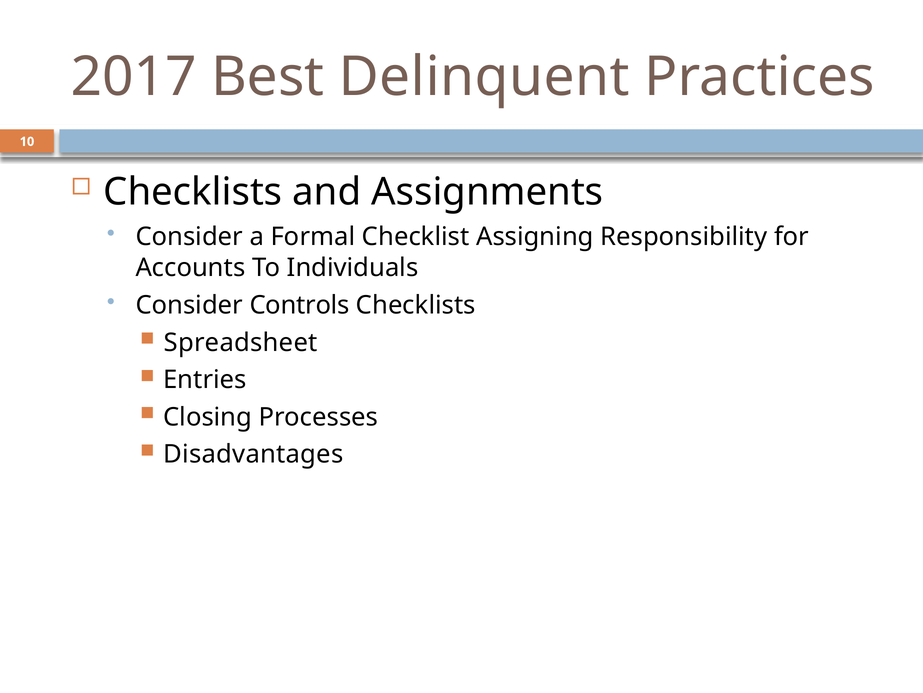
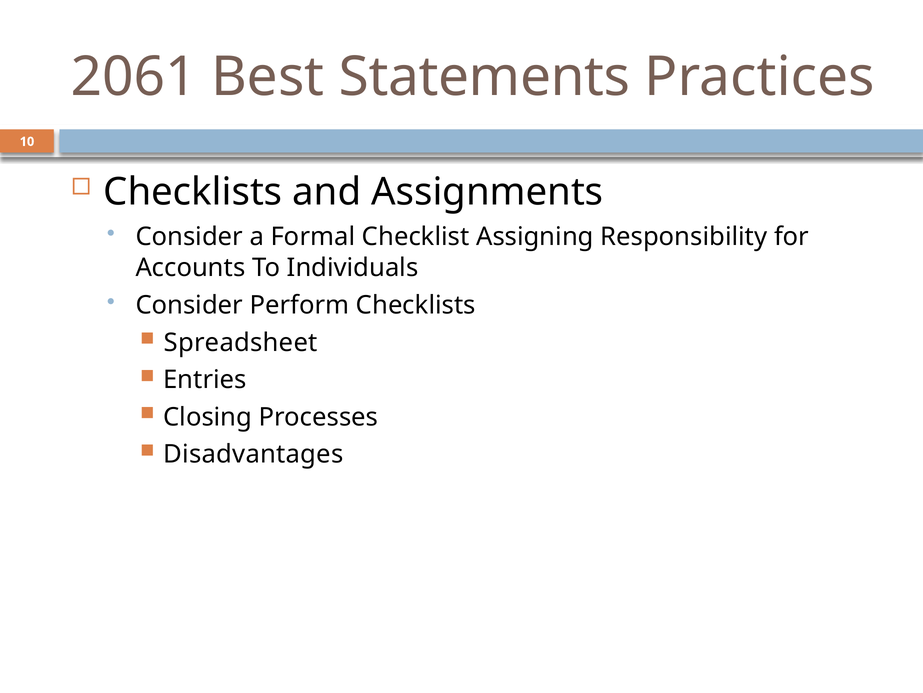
2017: 2017 -> 2061 (134, 77)
Delinquent: Delinquent -> Statements (485, 77)
Controls: Controls -> Perform (299, 305)
